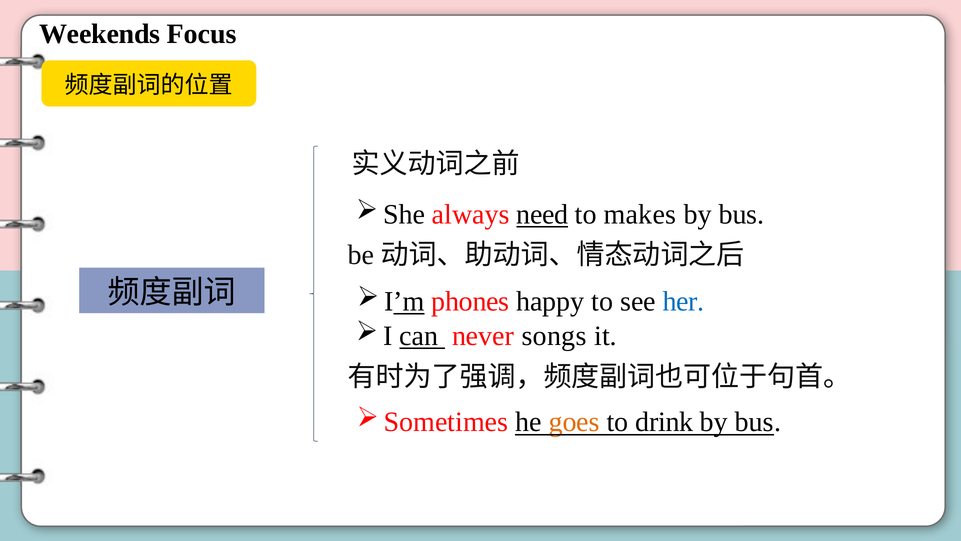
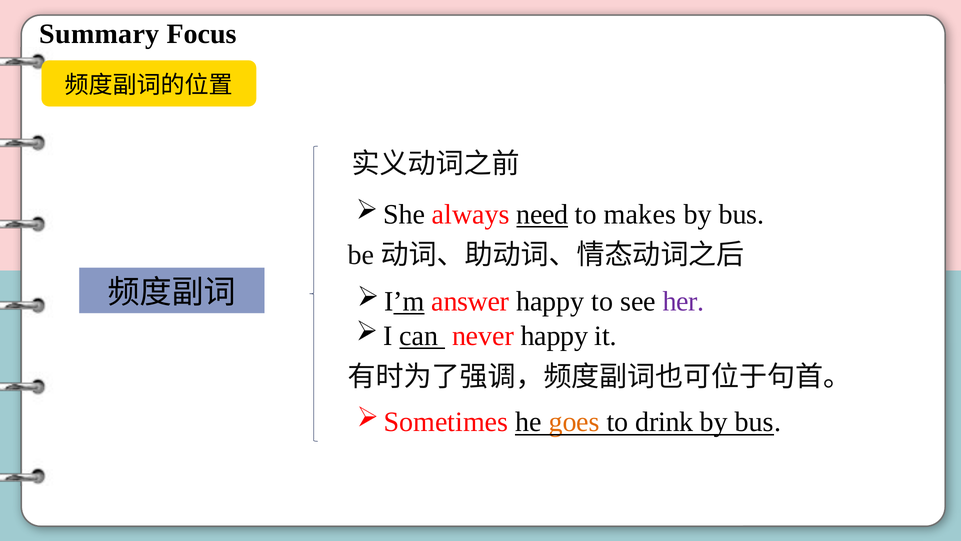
Weekends: Weekends -> Summary (99, 34)
phones: phones -> answer (470, 301)
her colour: blue -> purple (683, 301)
never songs: songs -> happy (554, 336)
